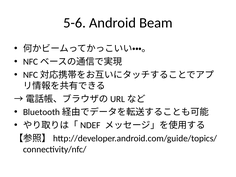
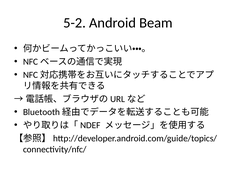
5-6: 5-6 -> 5-2 (75, 23)
